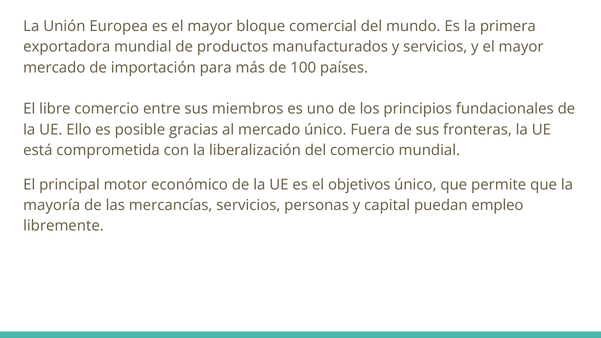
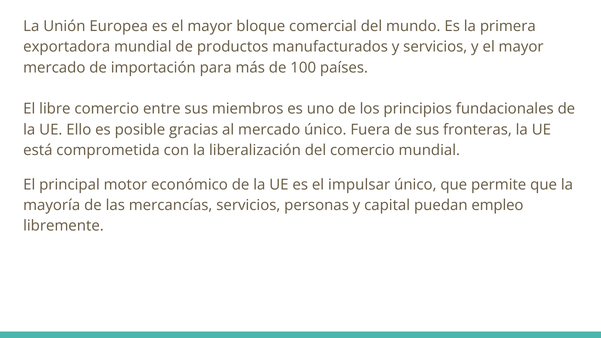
objetivos: objetivos -> impulsar (359, 185)
